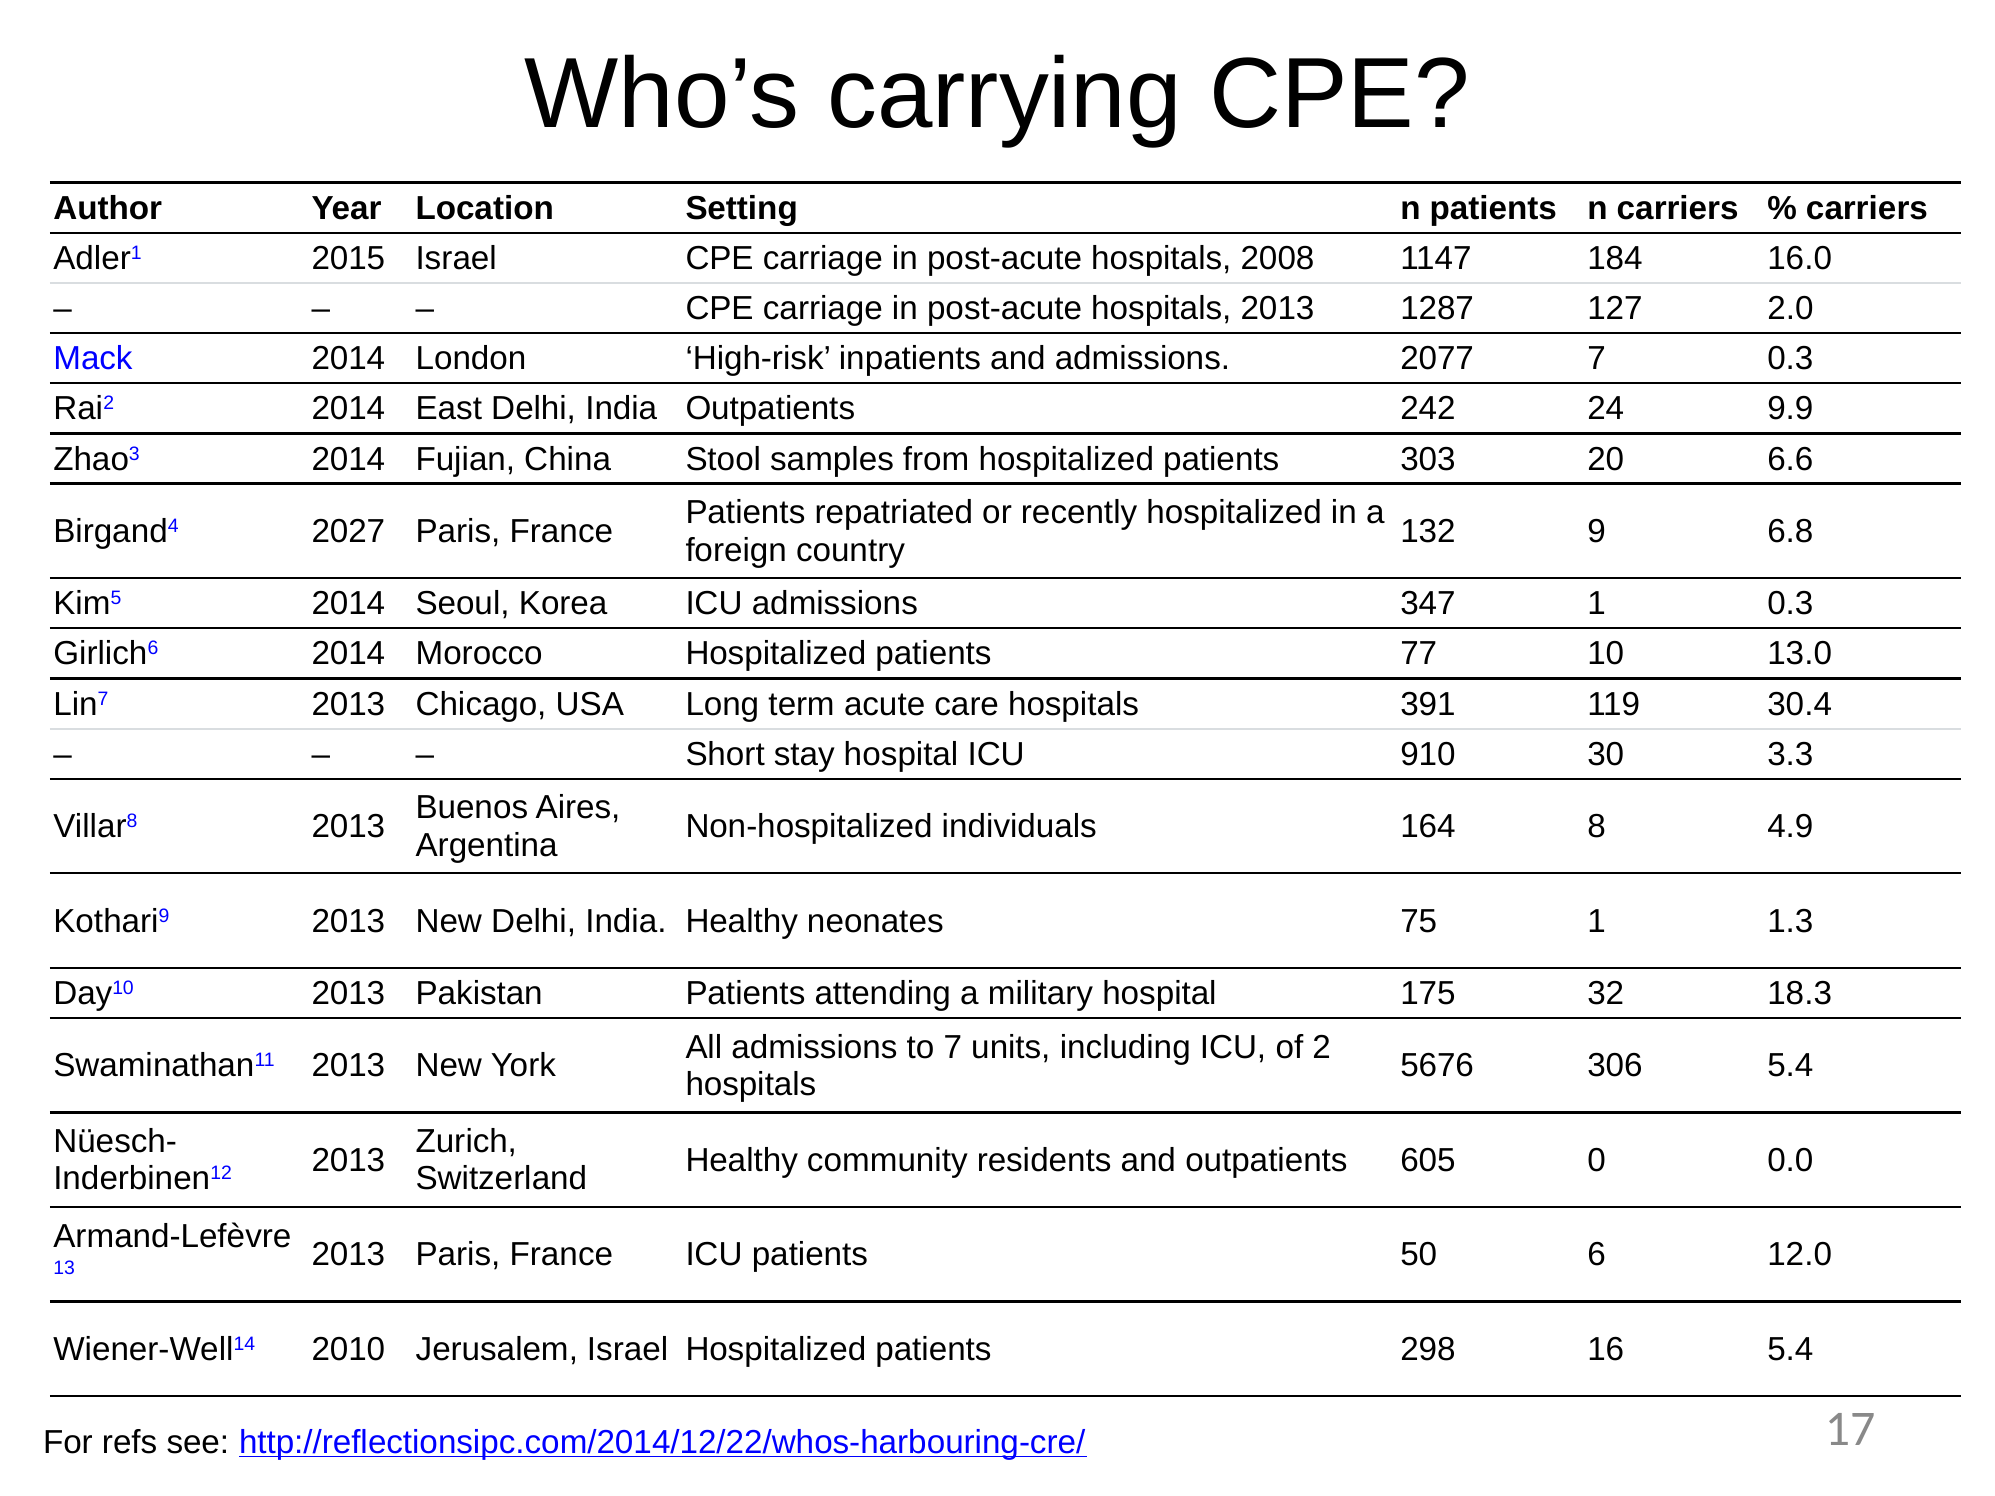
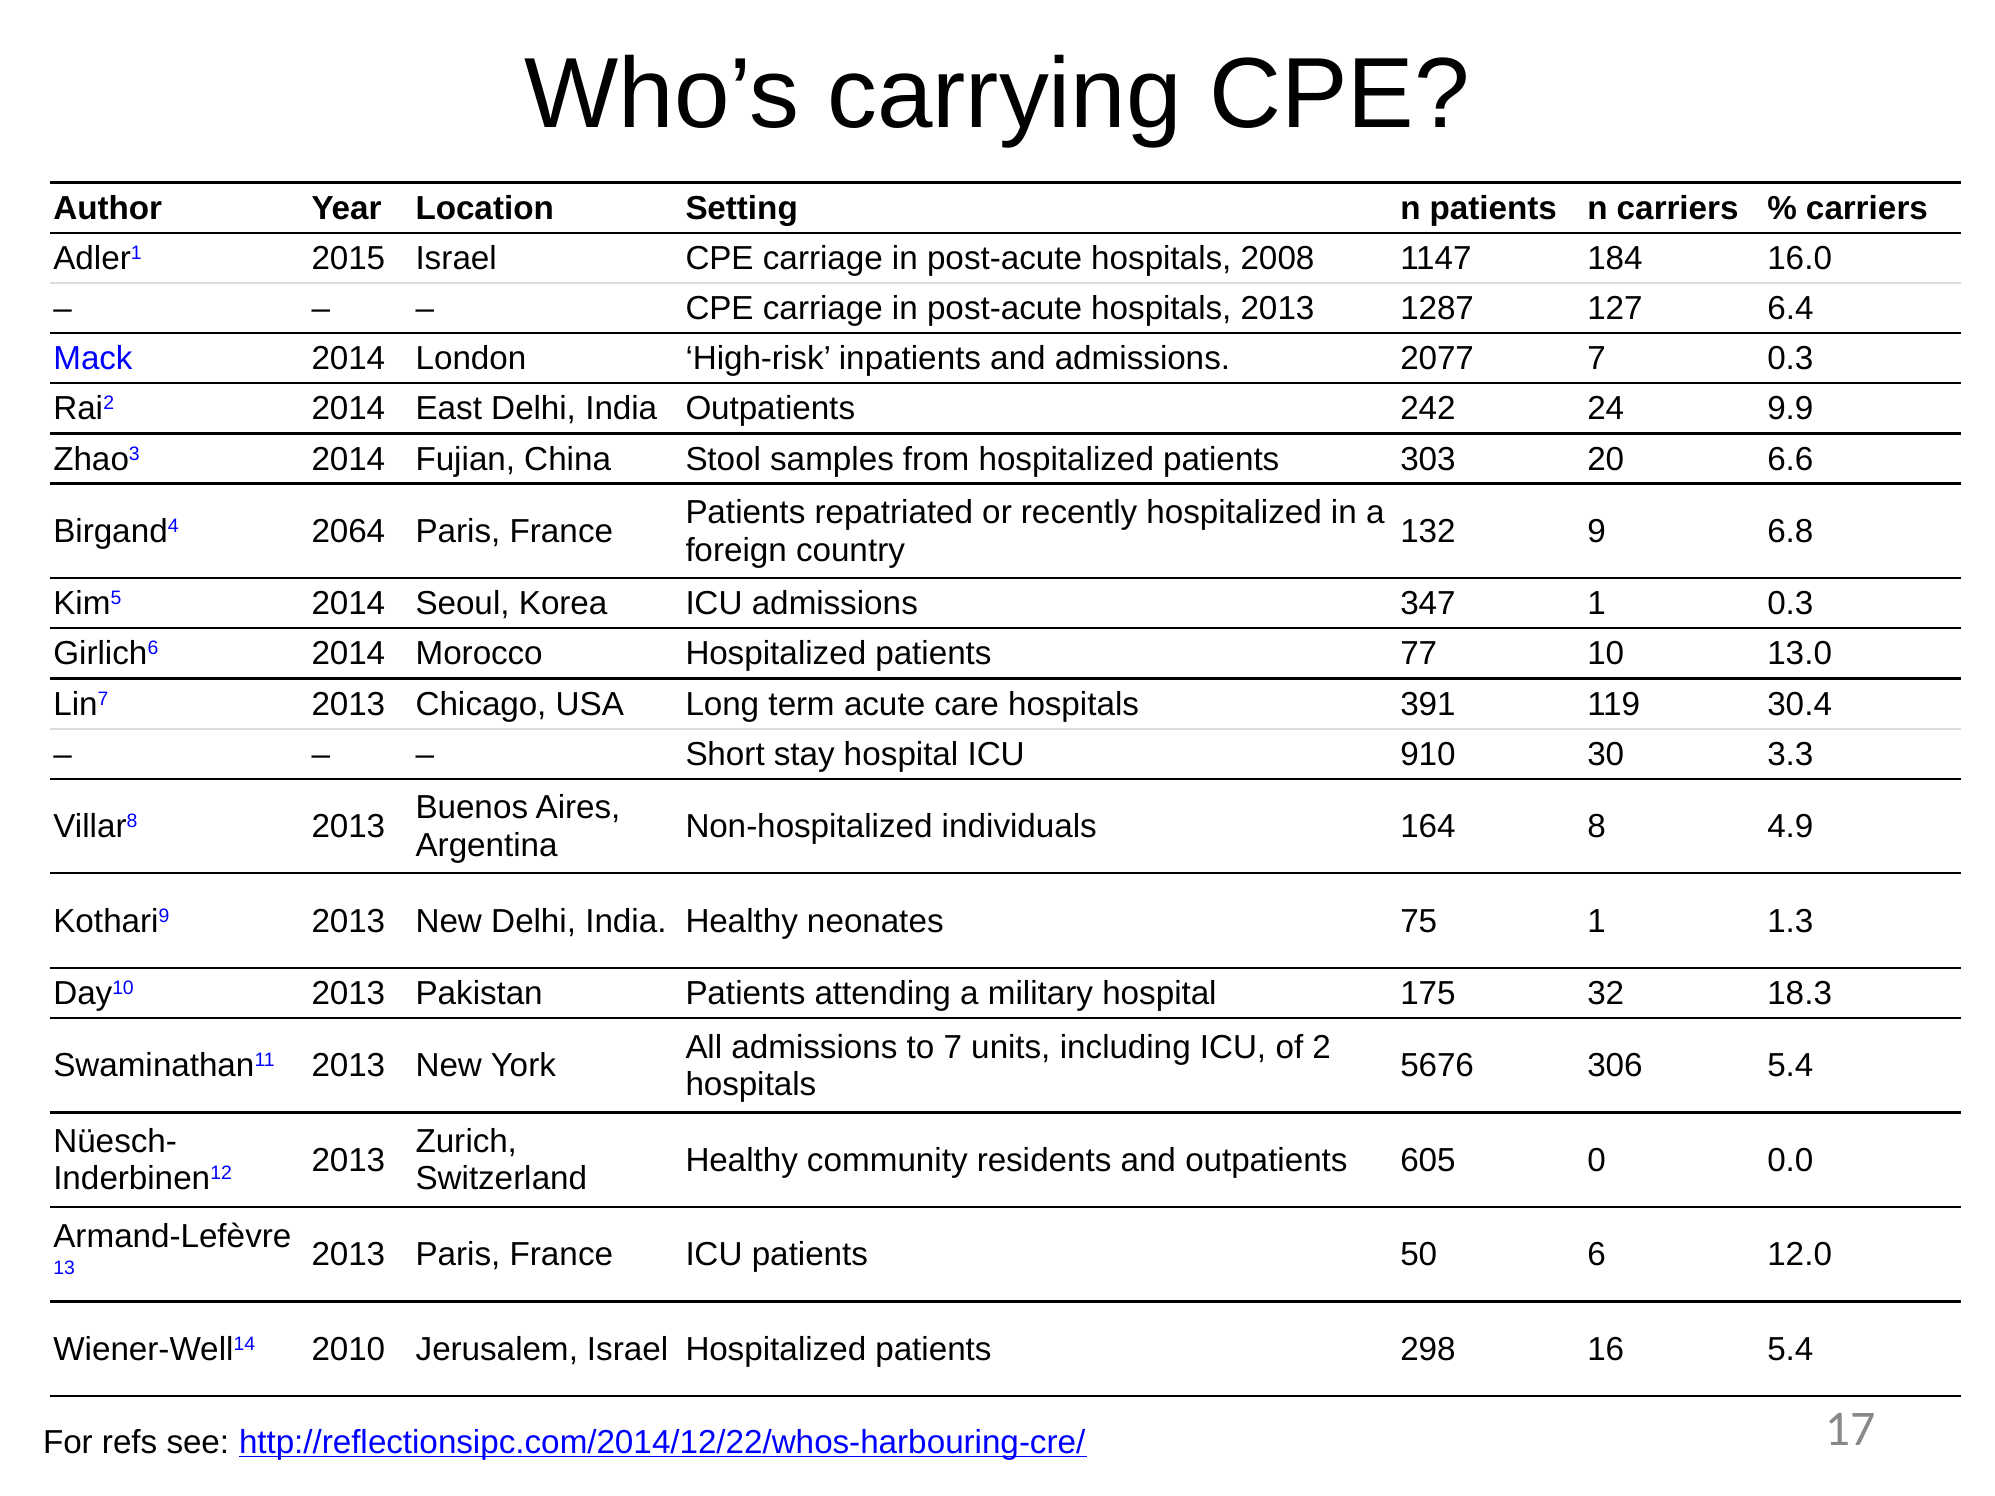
2.0: 2.0 -> 6.4 (1790, 309)
2027: 2027 -> 2064 (348, 532)
